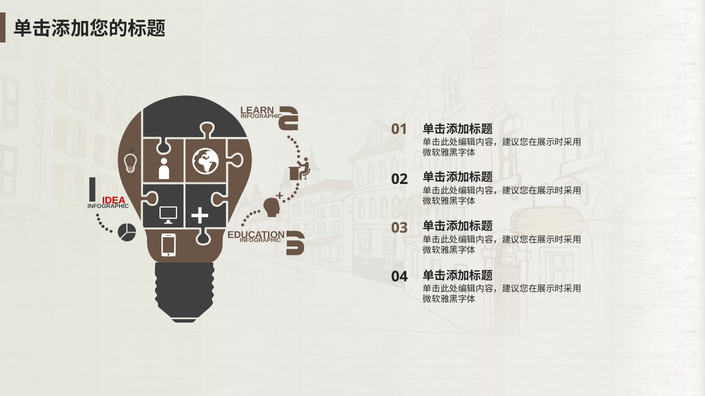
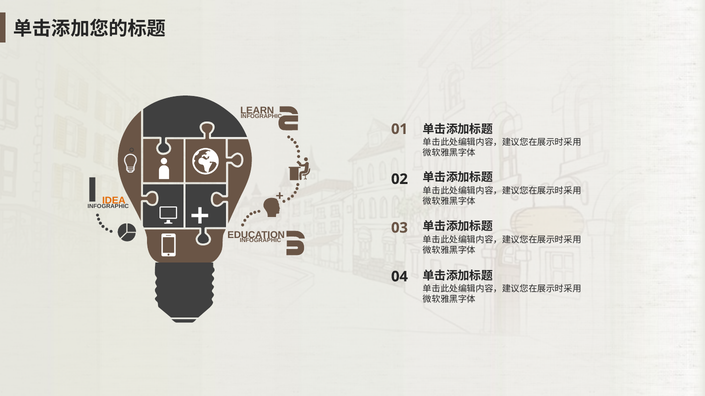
IDEA colour: red -> orange (114, 201)
